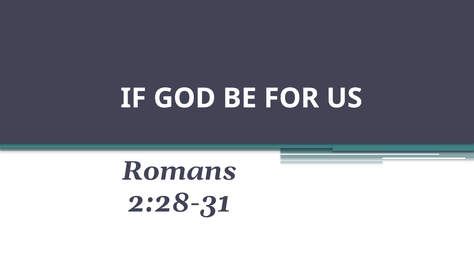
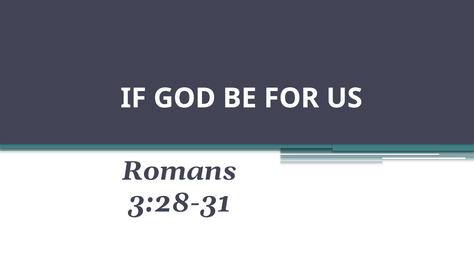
2:28-31: 2:28-31 -> 3:28-31 (179, 203)
